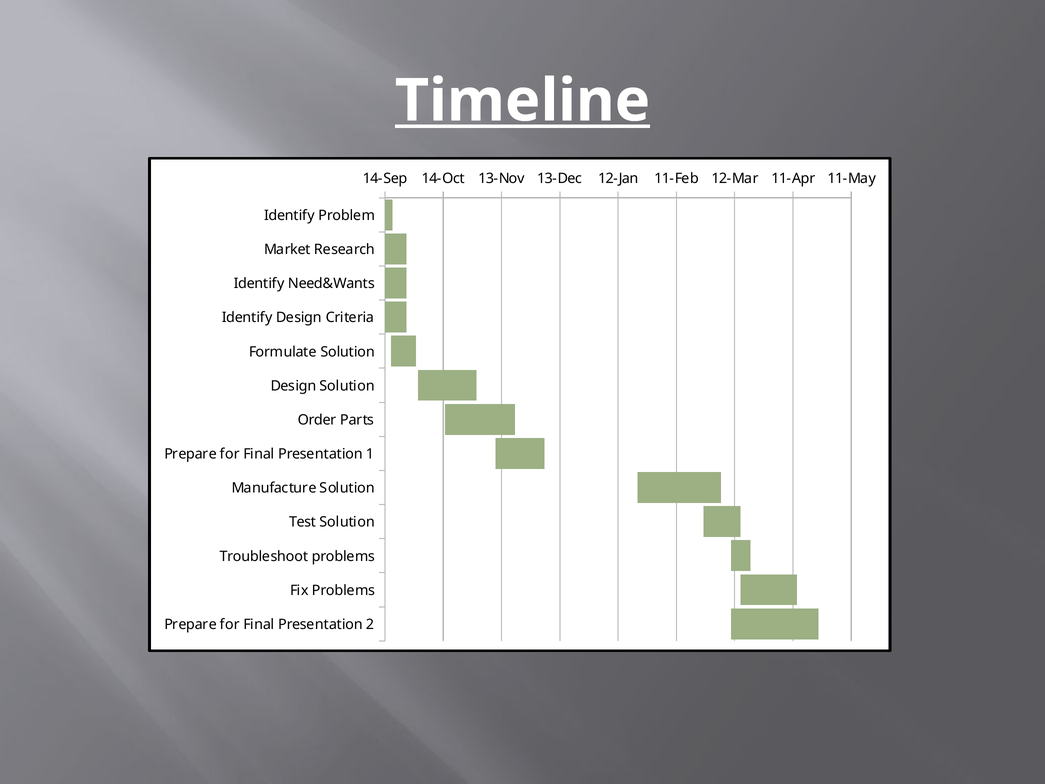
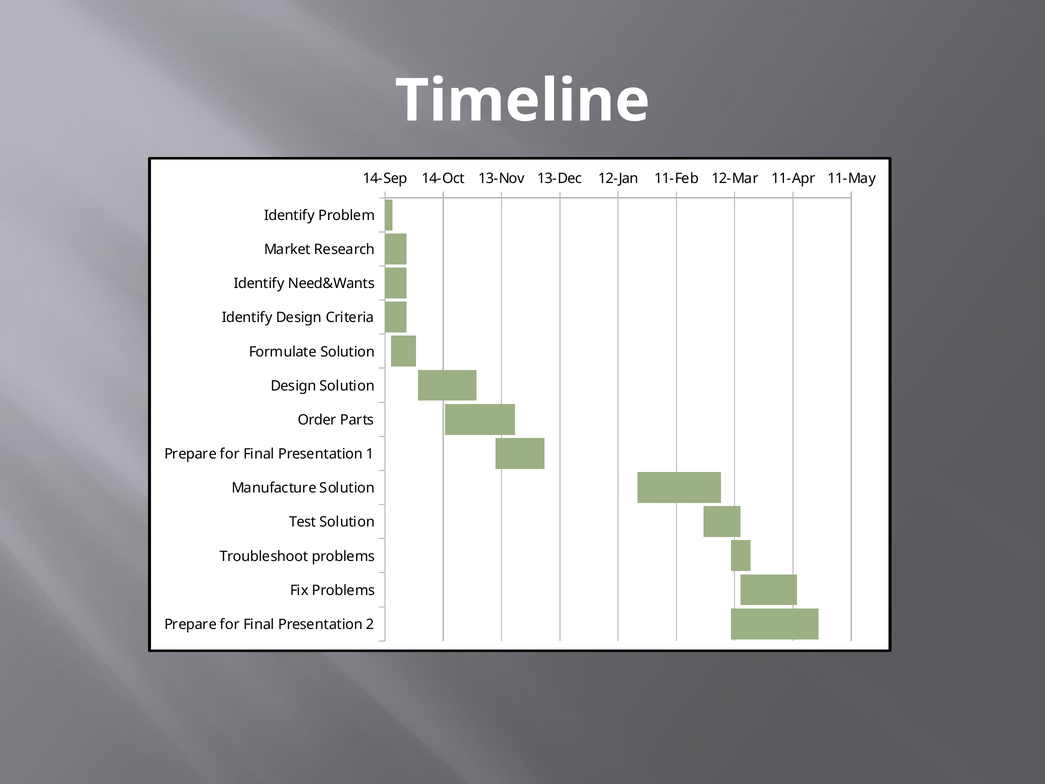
Timeline underline: present -> none (522, 101)
